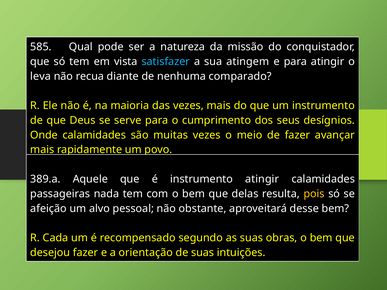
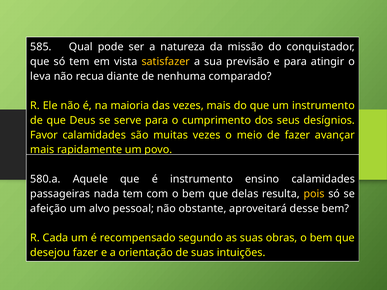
satisfazer colour: light blue -> yellow (166, 62)
atingem: atingem -> previsão (248, 62)
Onde: Onde -> Favor (44, 135)
389.a: 389.a -> 580.a (45, 179)
instrumento atingir: atingir -> ensino (262, 179)
